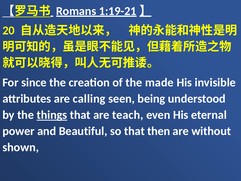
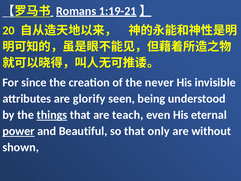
made: made -> never (159, 82)
calling: calling -> glorify (89, 99)
power underline: none -> present (18, 131)
then: then -> only (159, 131)
